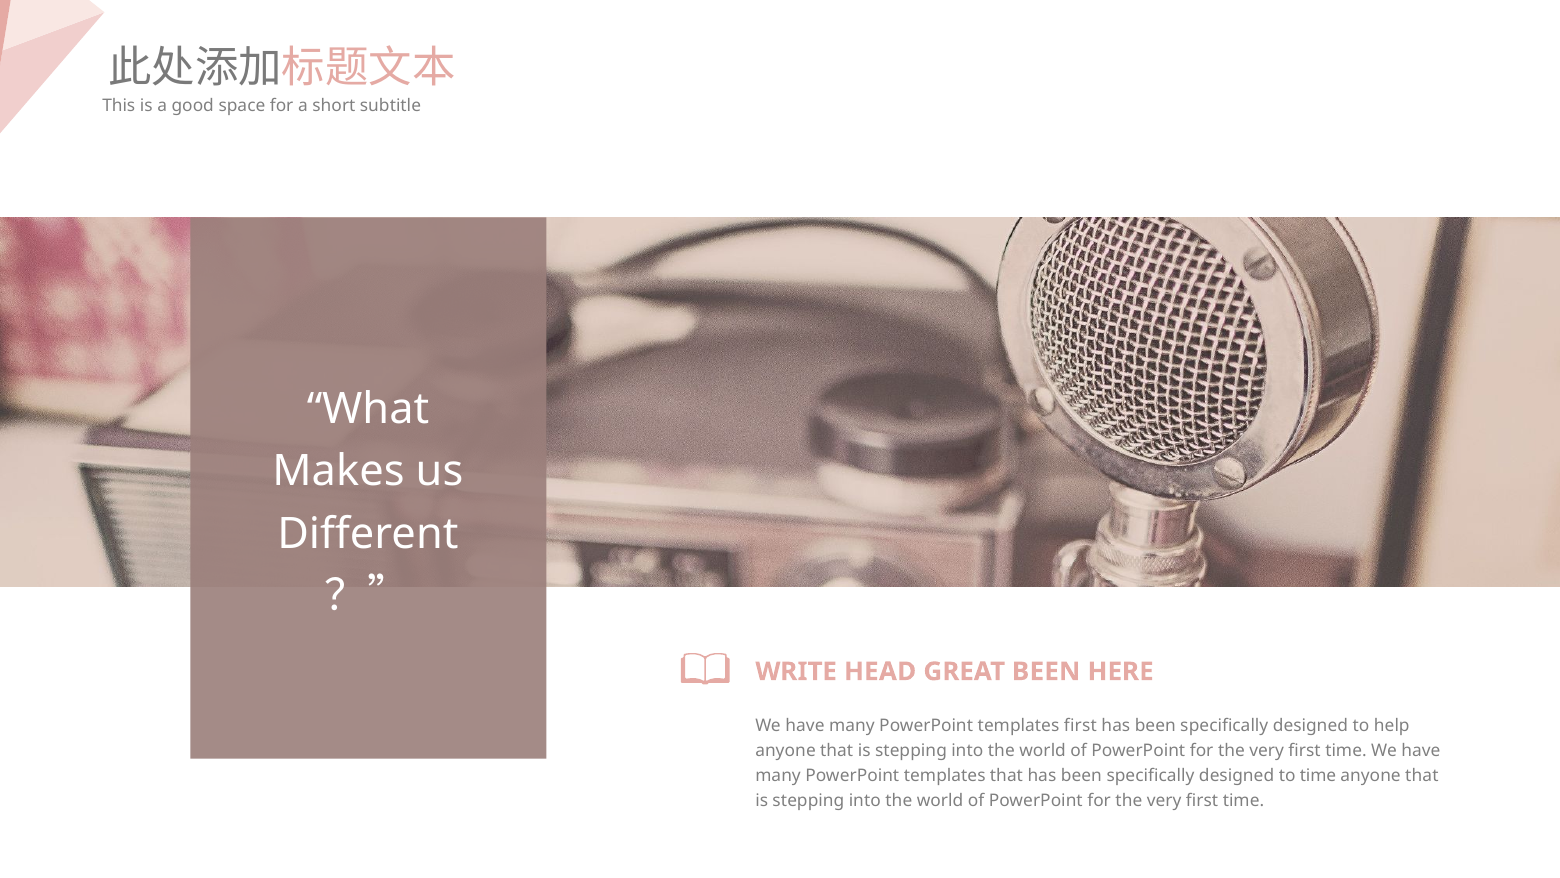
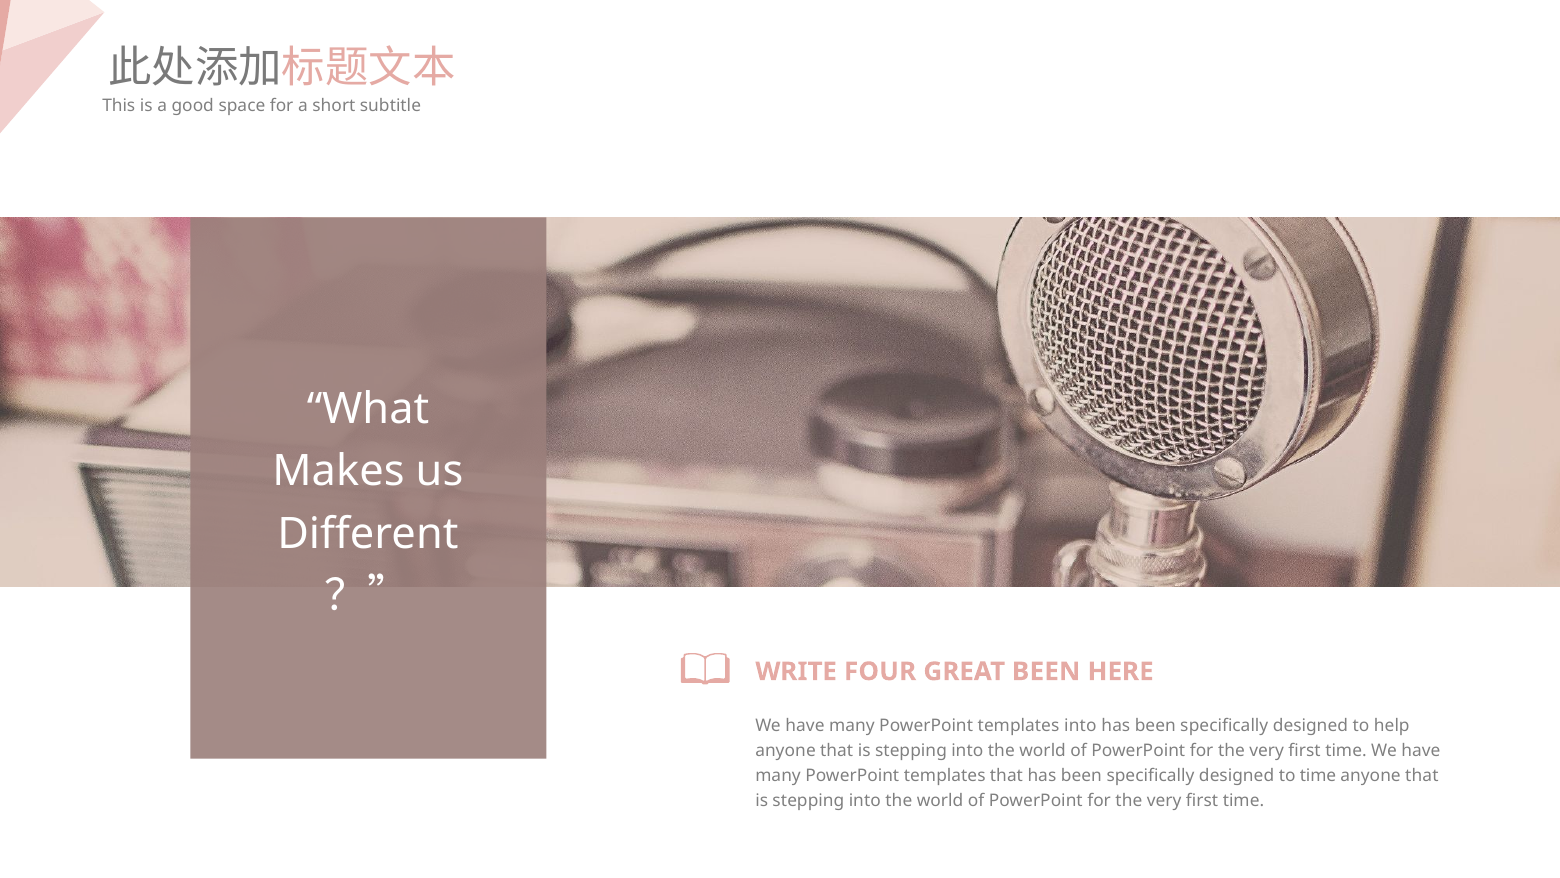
HEAD: HEAD -> FOUR (880, 671)
templates first: first -> into (1080, 726)
